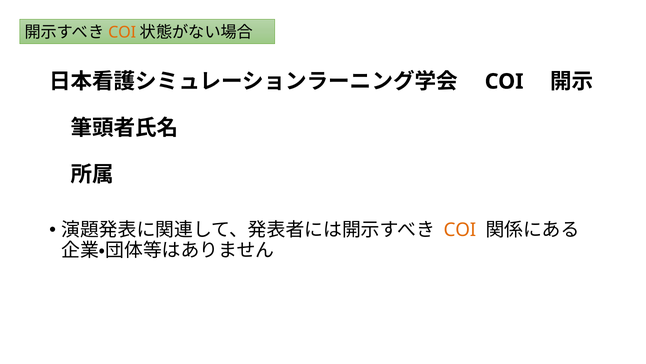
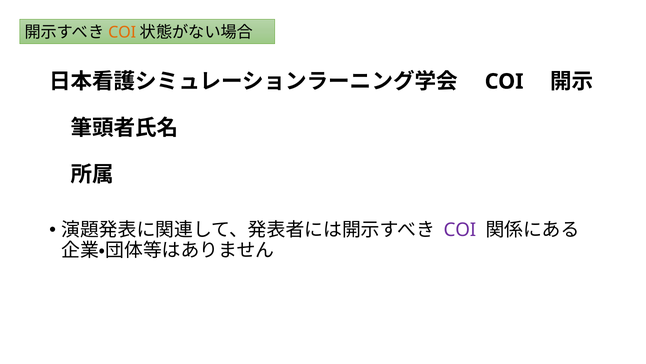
COI colour: orange -> purple (460, 230)
